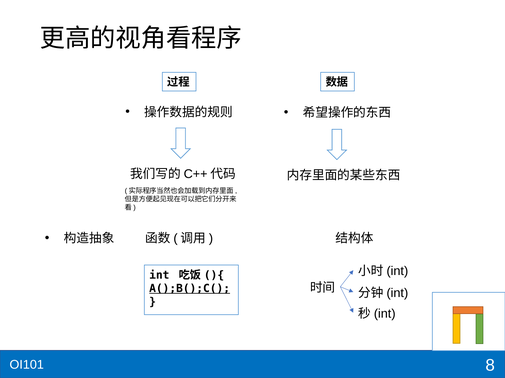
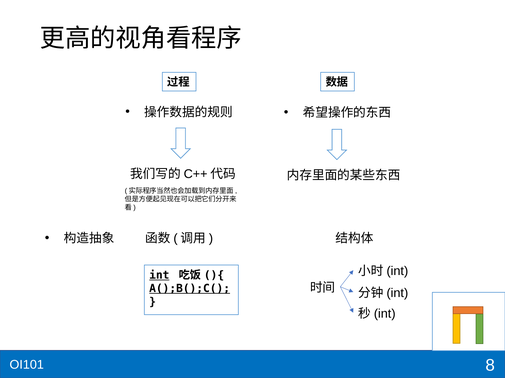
int underline: none -> present (159, 276)
